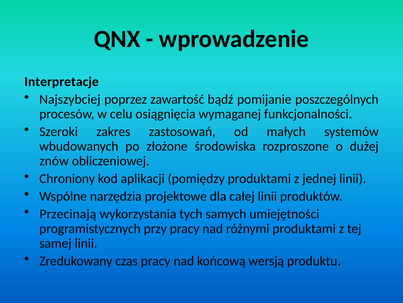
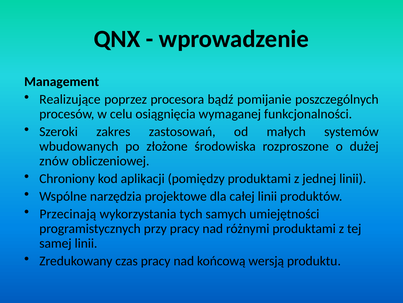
Interpretacje: Interpretacje -> Management (62, 82)
Najszybciej: Najszybciej -> Realizujące (70, 99)
zawartość: zawartość -> procesora (177, 99)
